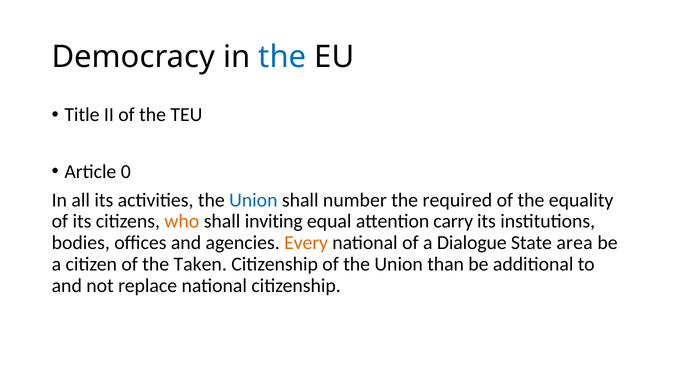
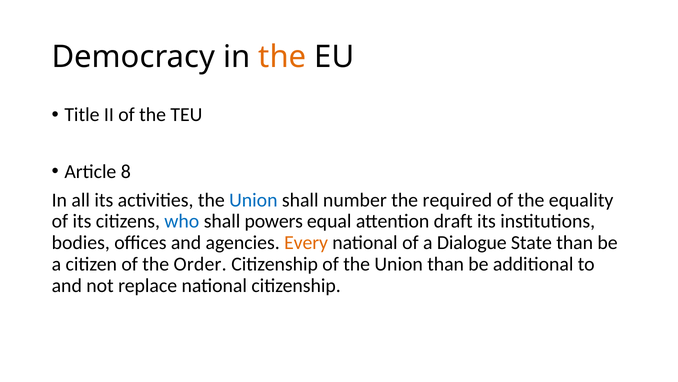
the colour: blue -> orange (282, 57)
0: 0 -> 8 (126, 171)
who colour: orange -> blue (182, 221)
inviting: inviting -> powers (274, 221)
carry: carry -> draft (453, 221)
State area: area -> than (575, 242)
Taken: Taken -> Order (200, 264)
